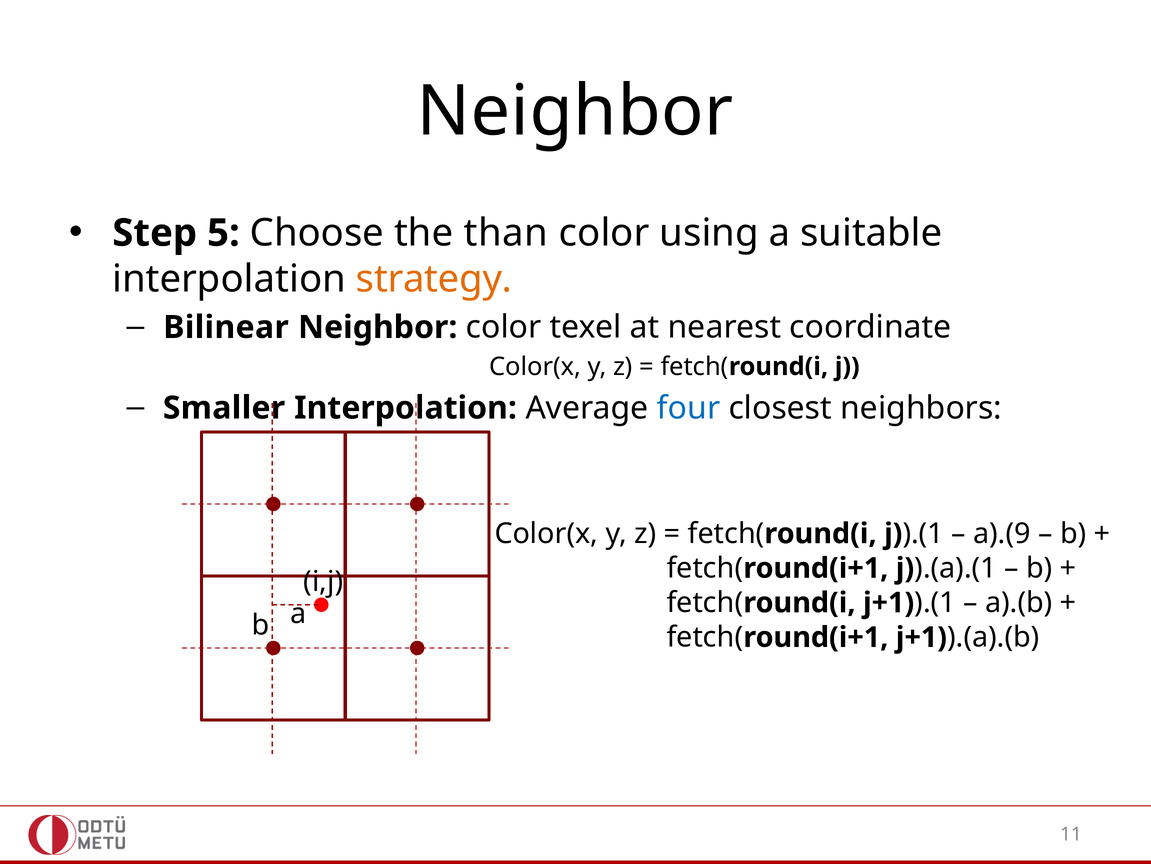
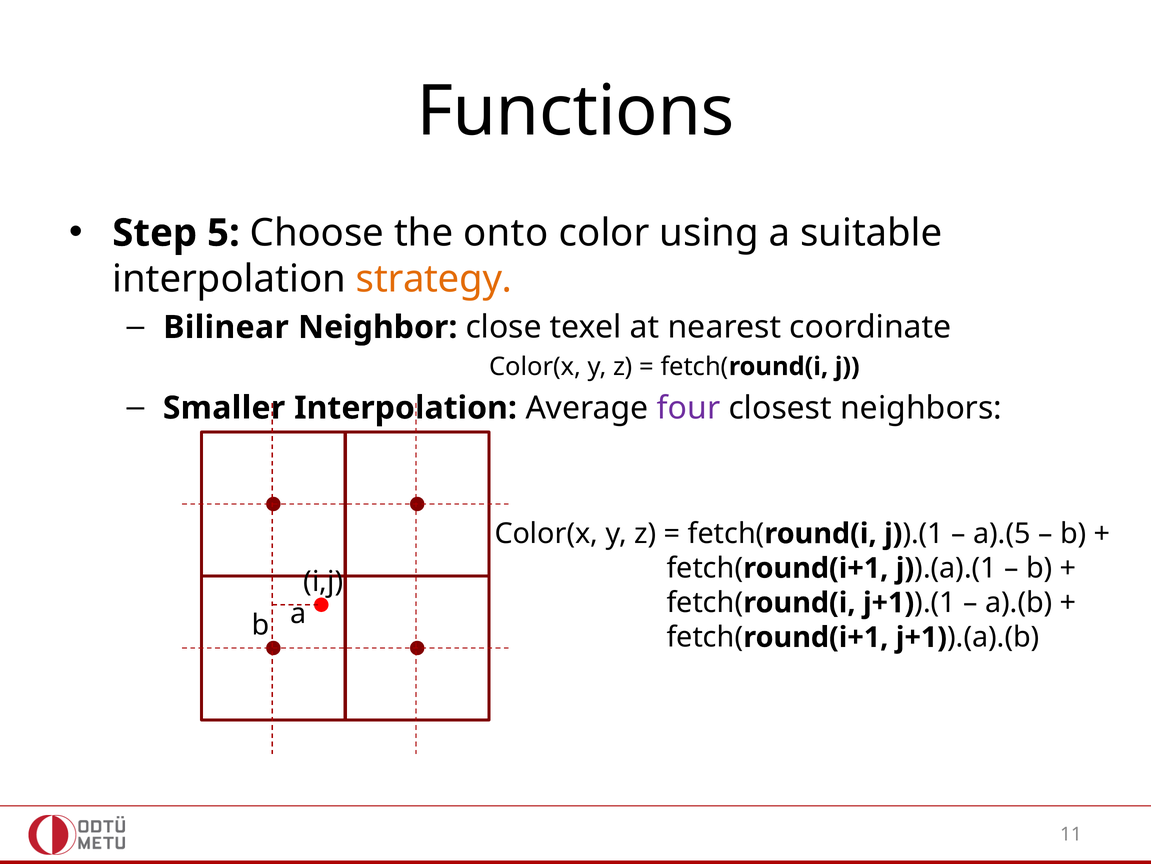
Neighbor: Neighbor -> Functions (576, 111)
than: than -> onto (506, 233)
Neighbor color: color -> close (504, 327)
four colour: blue -> purple (689, 408)
a).(9: a).(9 -> a).(5 (1002, 533)
